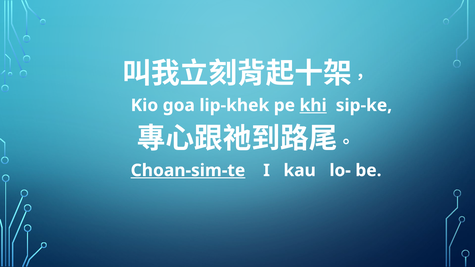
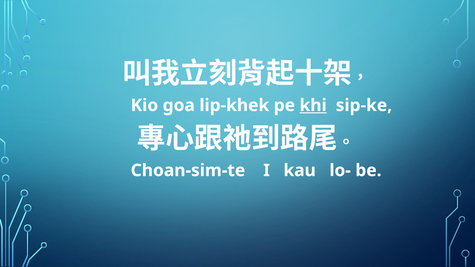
Choan-sim-te underline: present -> none (188, 171)
